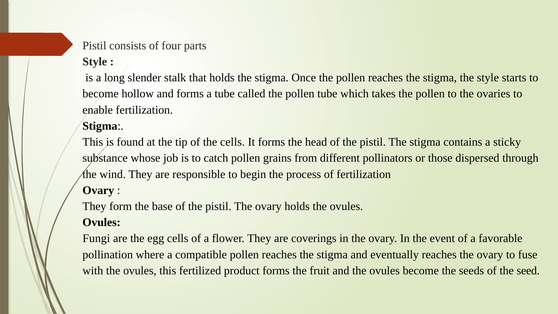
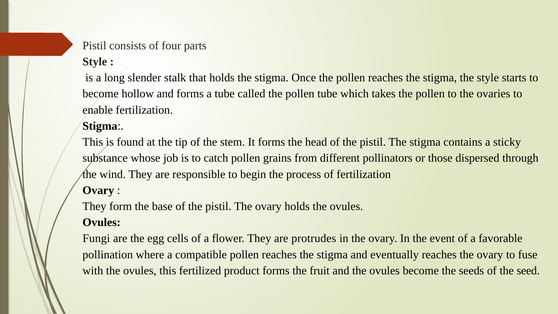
the cells: cells -> stem (233, 142)
coverings: coverings -> protrudes (314, 238)
